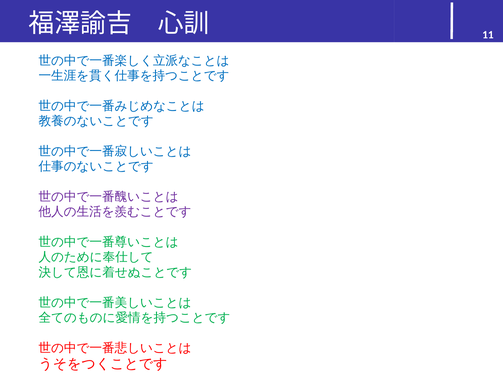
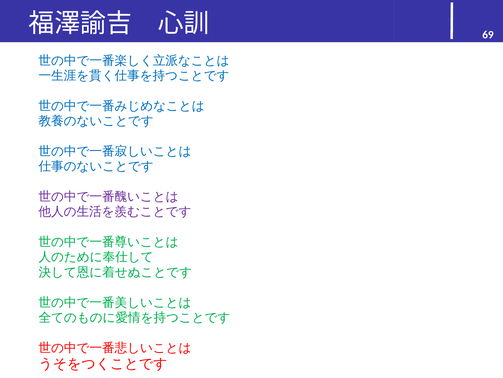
11: 11 -> 69 (488, 35)
